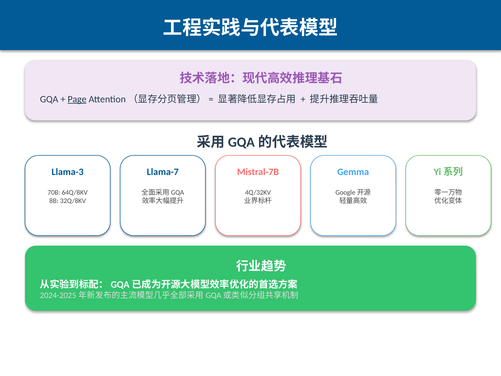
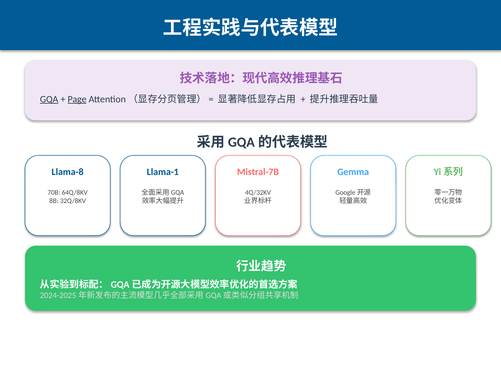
GQA underline: none -> present (49, 99)
Llama-3: Llama-3 -> Llama-8 (68, 172)
Llama-7: Llama-7 -> Llama-1 (163, 172)
